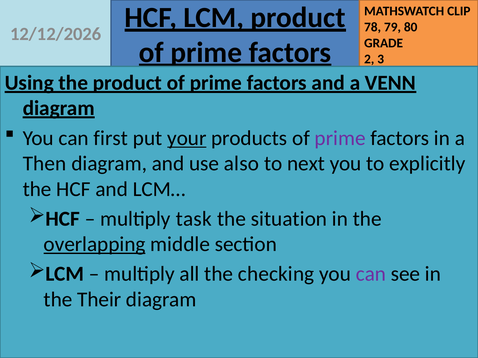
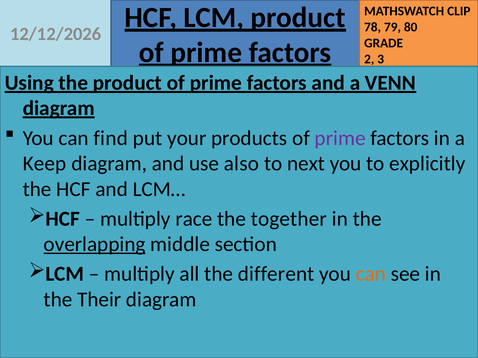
first: first -> find (111, 138)
your underline: present -> none (187, 138)
Then: Then -> Keep (45, 164)
task: task -> race (194, 219)
situation: situation -> together (289, 219)
checking: checking -> different (276, 274)
can colour: purple -> orange (371, 274)
